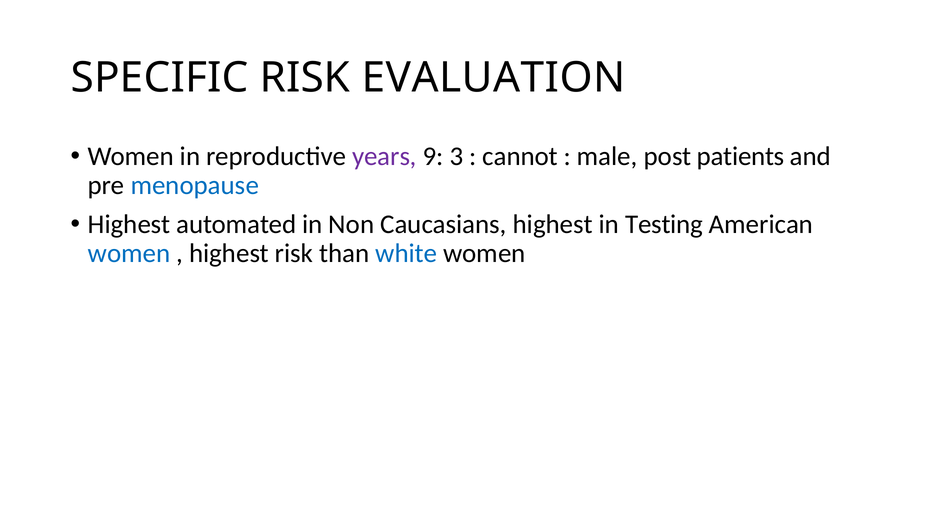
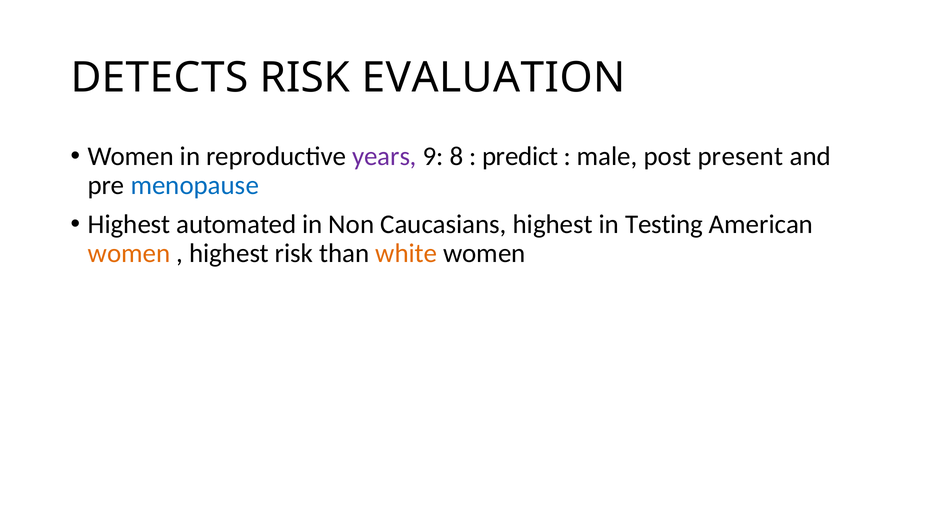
SPECIFIC: SPECIFIC -> DETECTS (160, 78)
3: 3 -> 8 (456, 156)
cannot: cannot -> predict (520, 156)
patients: patients -> present (740, 156)
women colour: blue -> orange (129, 253)
white colour: blue -> orange (406, 253)
